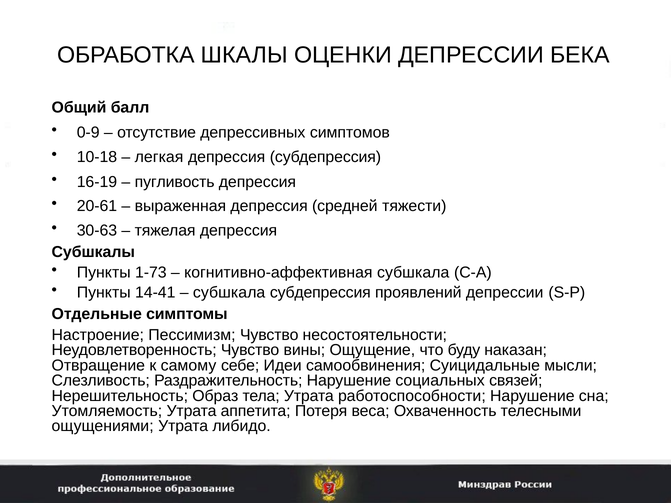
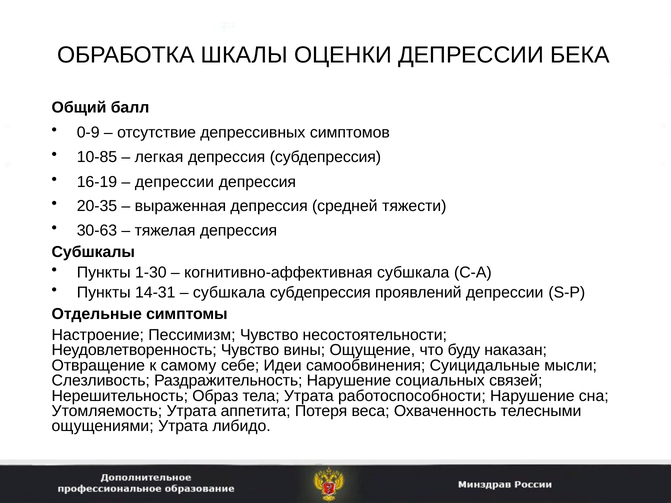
10-18: 10-18 -> 10-85 (97, 157)
пугливость: пугливость -> депрессии (174, 182)
20-61: 20-61 -> 20-35 (97, 206)
1-73: 1-73 -> 1-30 (151, 273)
14-41: 14-41 -> 14-31 (155, 293)
